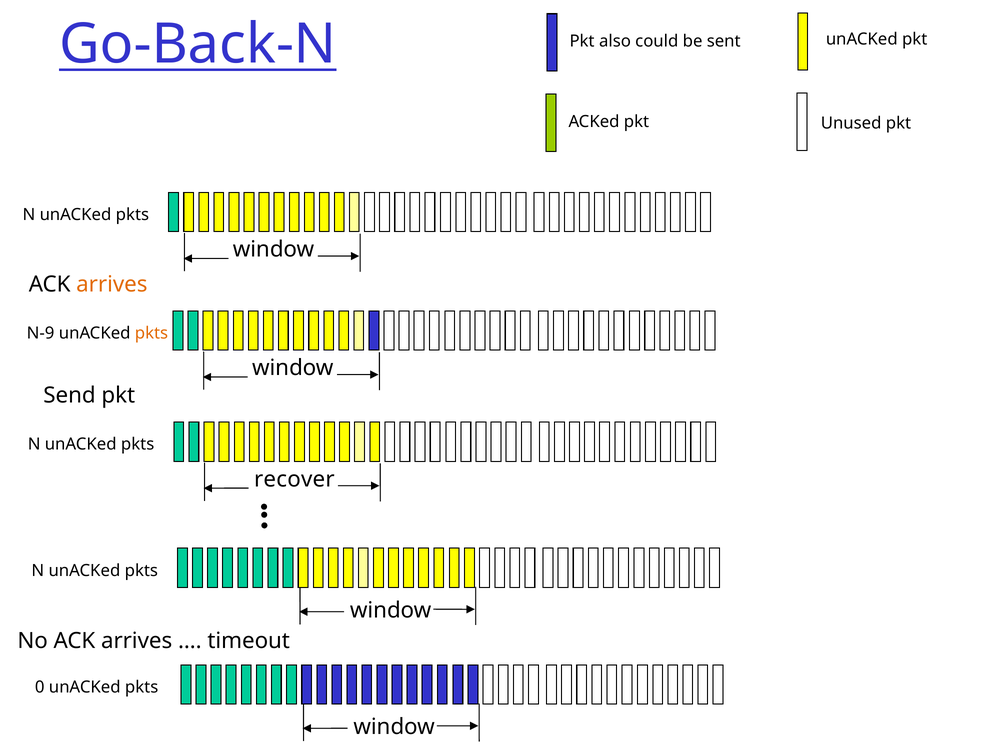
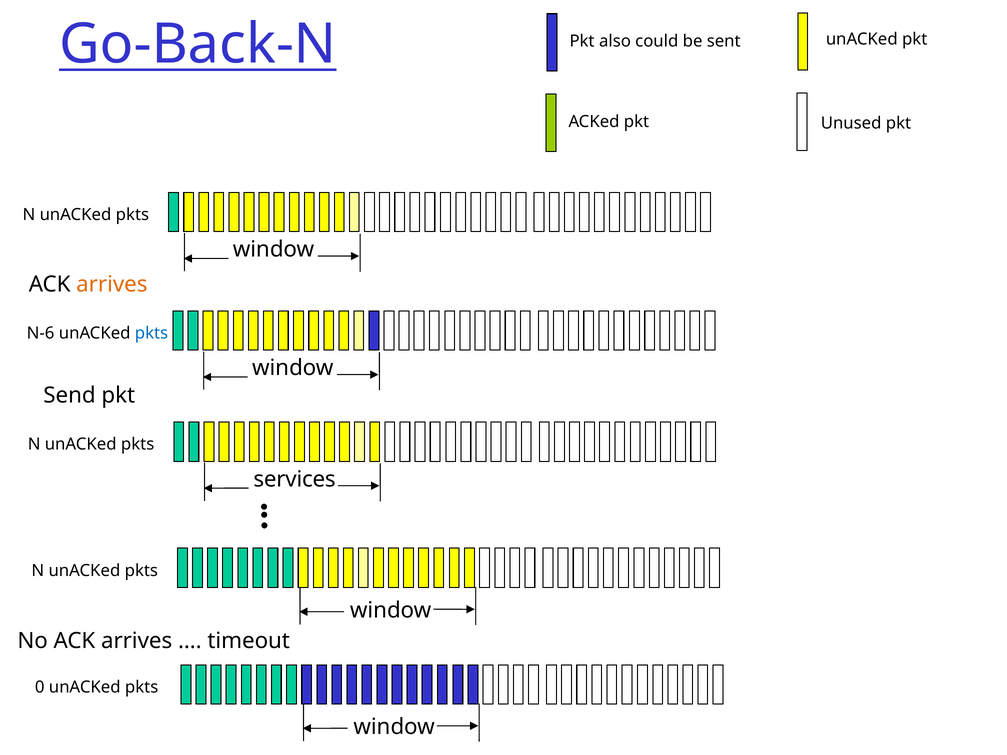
N-9: N-9 -> N-6 (41, 333)
pkts colour: orange -> blue (151, 333)
recover: recover -> services (295, 480)
